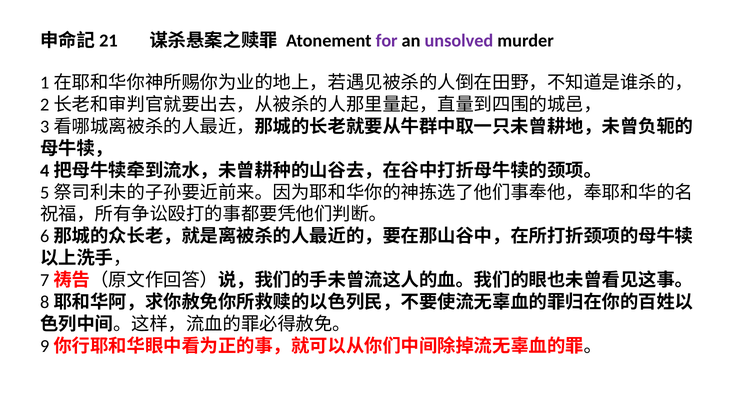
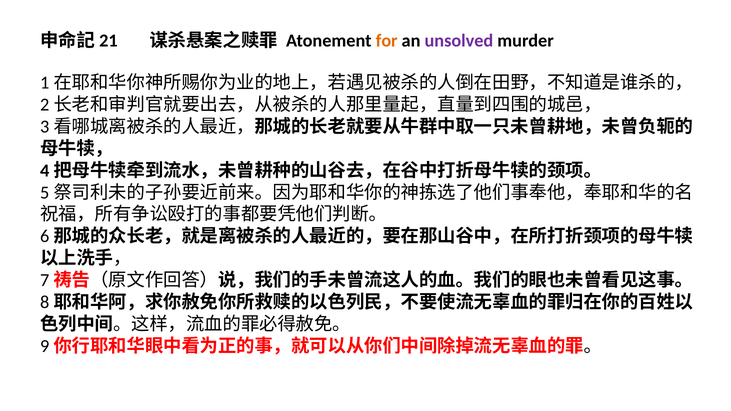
for colour: purple -> orange (387, 41)
